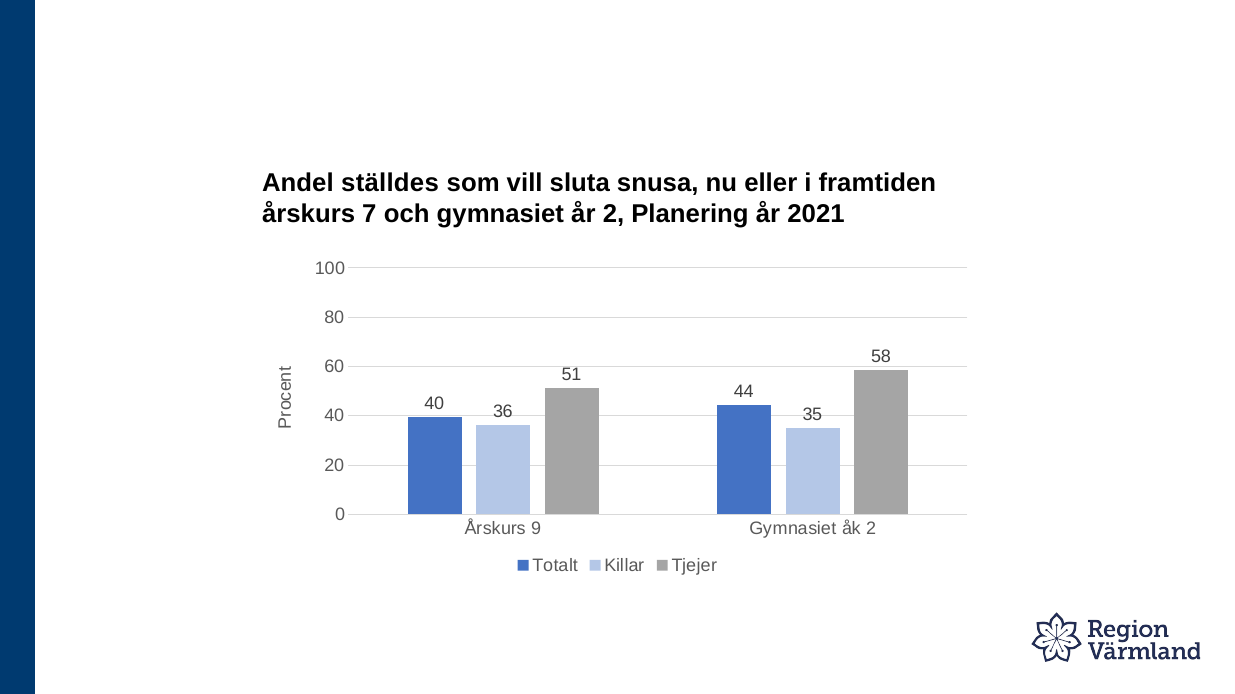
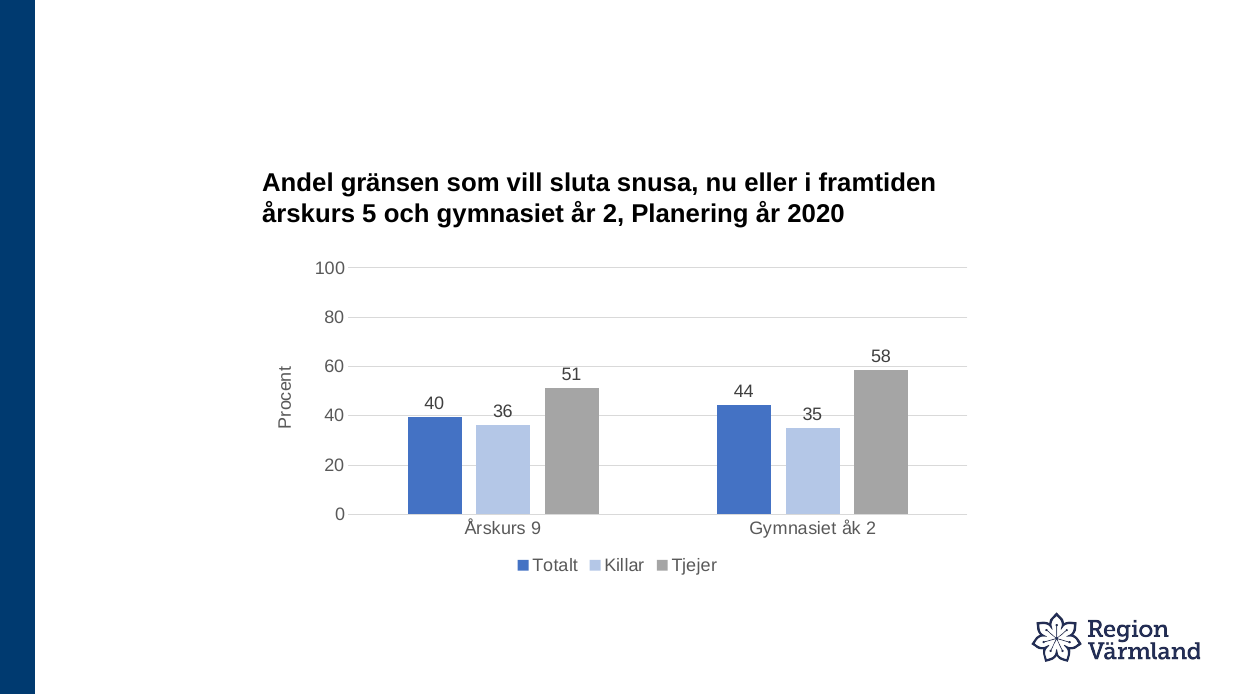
ställdes: ställdes -> gränsen (390, 184)
7: 7 -> 5 (369, 214)
2021: 2021 -> 2020 (816, 214)
